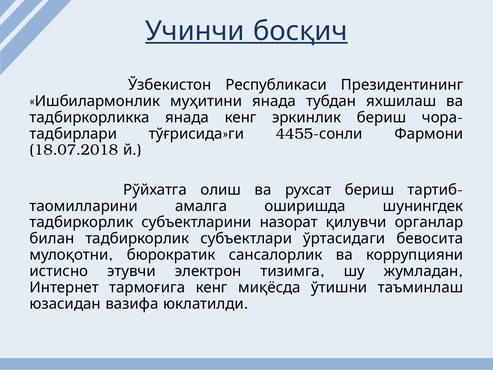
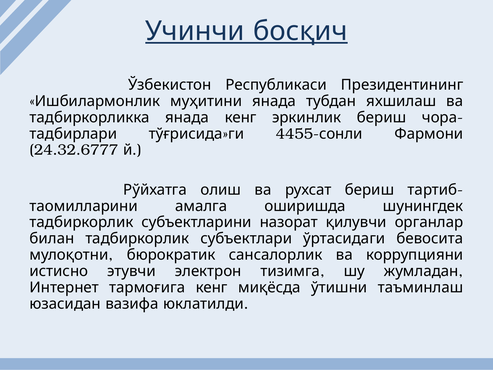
18.07.2018: 18.07.2018 -> 24.32.6777 (74, 150)
